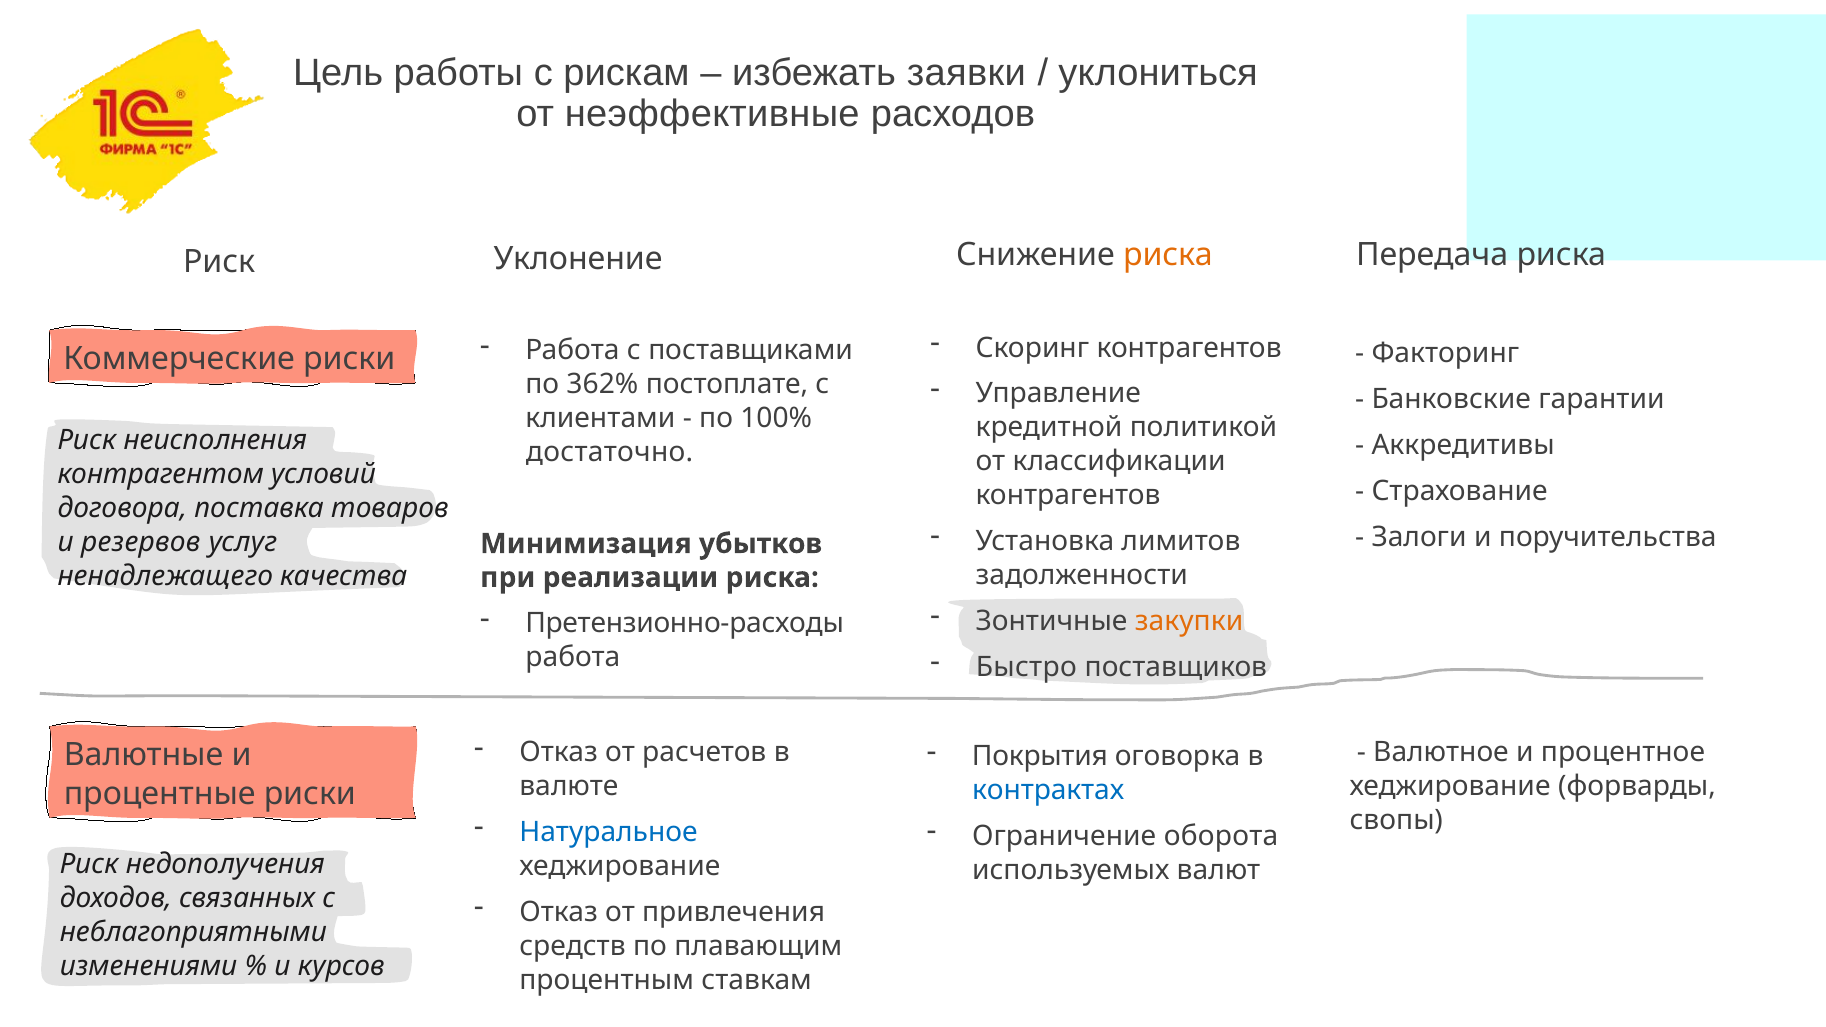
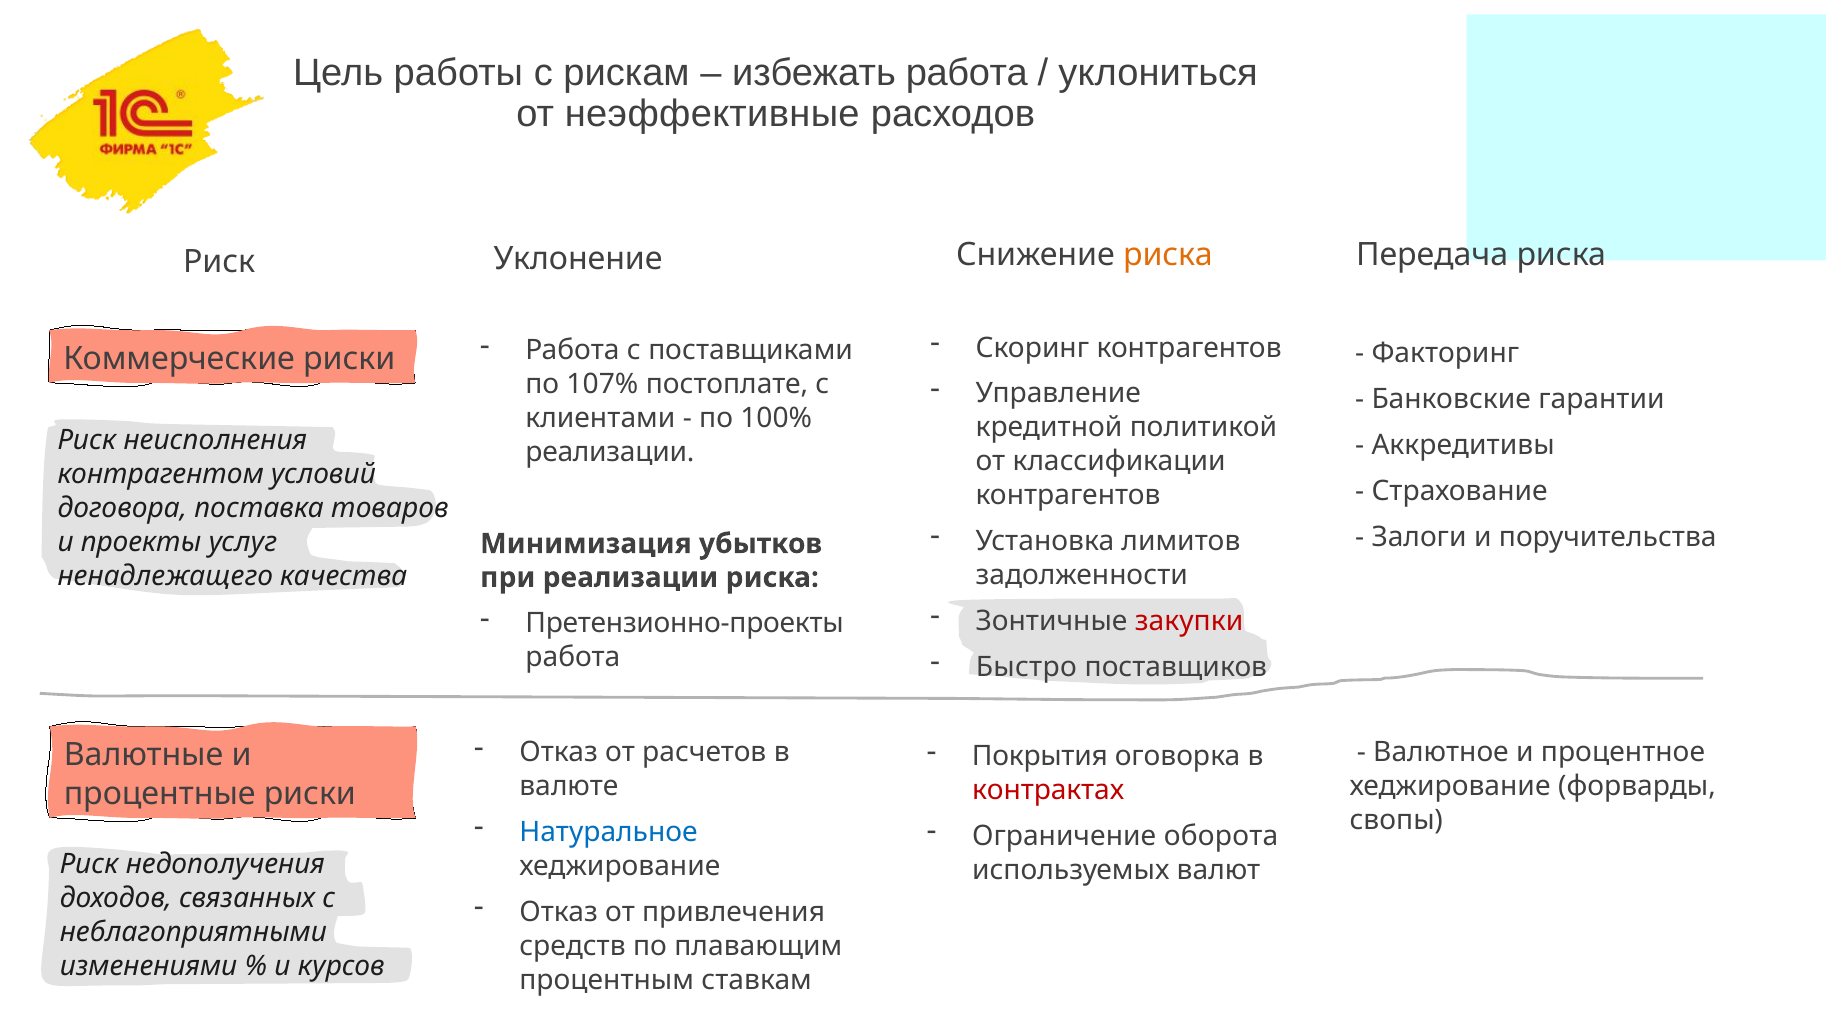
избежать заявки: заявки -> работа (967, 73)
362%: 362% -> 107% (602, 384)
достаточно: достаточно -> реализации (610, 452)
резервов: резервов -> проекты (141, 542)
закупки colour: orange -> red (1189, 621)
Претензионно-расходы: Претензионно-расходы -> Претензионно-проекты (685, 623)
контрактах colour: blue -> red (1048, 790)
